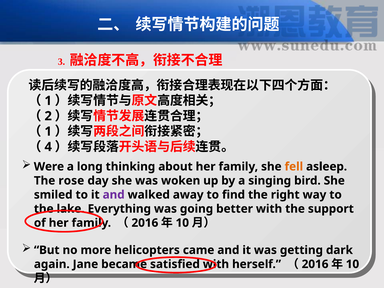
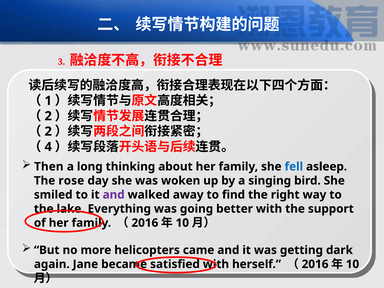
1: 1 -> 2 (48, 131)
Were: Were -> Then (49, 167)
fell colour: orange -> blue (294, 167)
